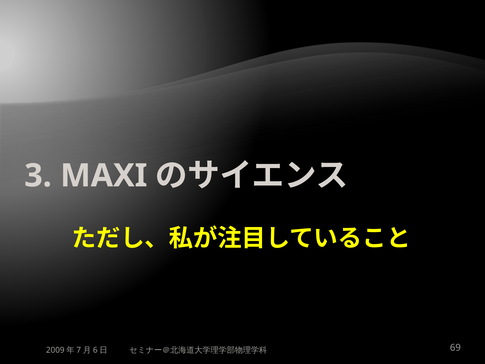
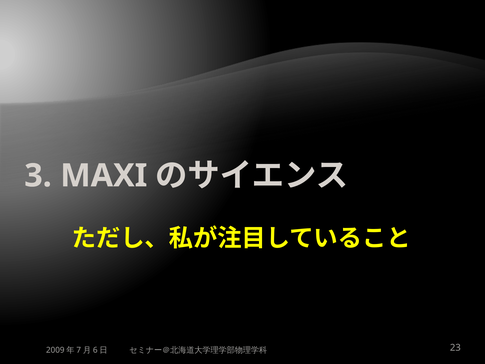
69: 69 -> 23 (455, 348)
